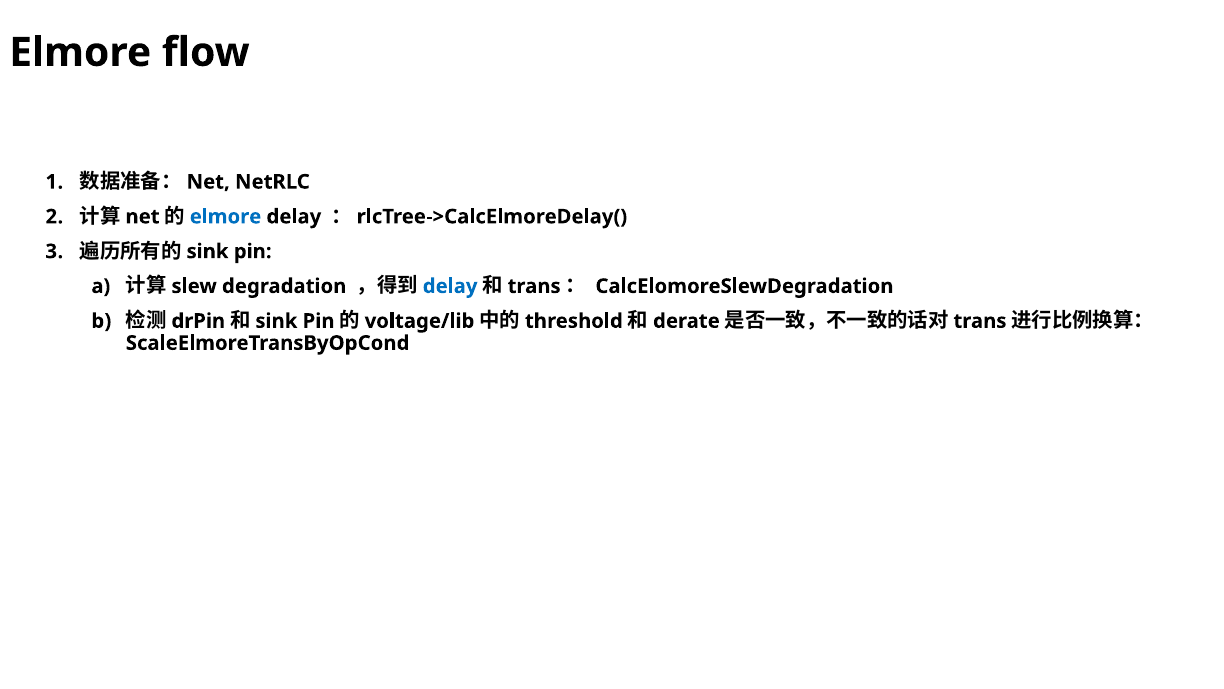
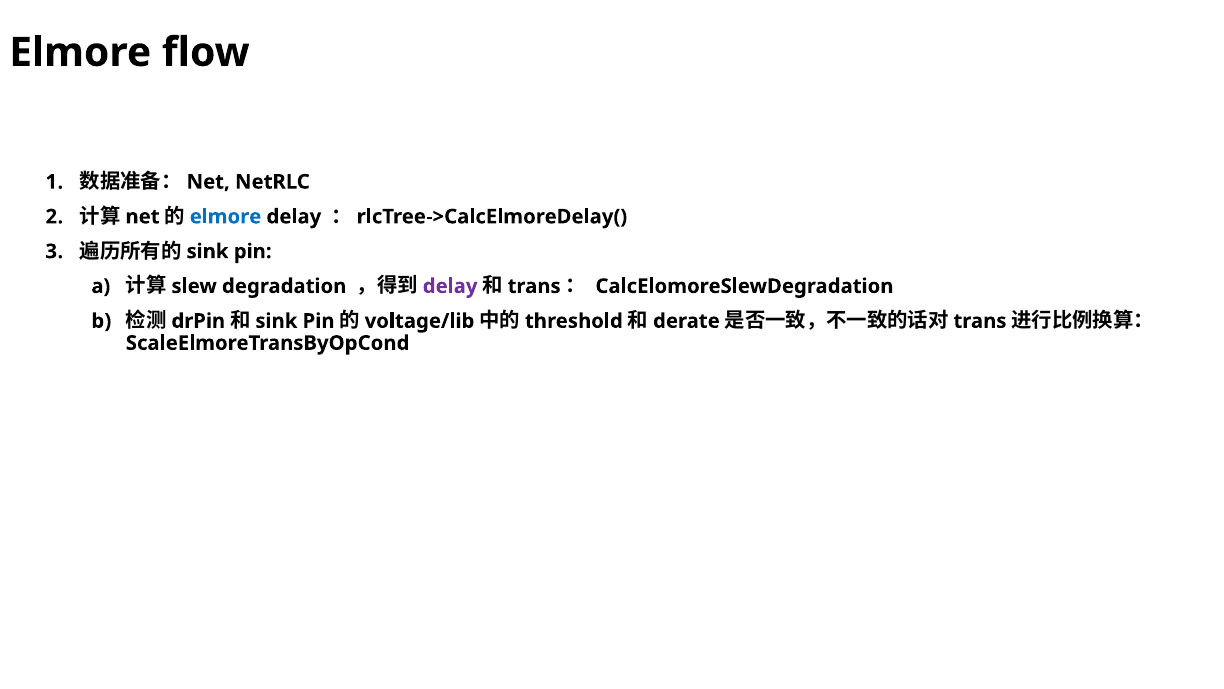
delay colour: blue -> purple (450, 286)
